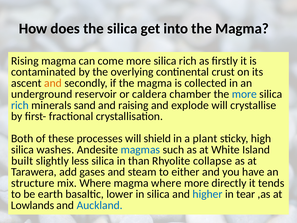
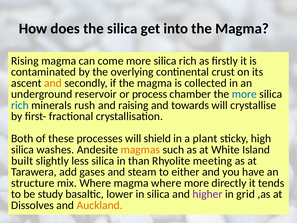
caldera: caldera -> process (150, 94)
sand: sand -> rush (85, 105)
explode: explode -> towards (190, 105)
magmas colour: blue -> orange (140, 150)
collapse: collapse -> meeting (212, 161)
earth: earth -> study (50, 194)
higher colour: blue -> purple (208, 194)
tear: tear -> grid (246, 194)
Lowlands: Lowlands -> Dissolves (32, 205)
Auckland colour: blue -> orange (100, 205)
